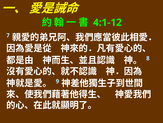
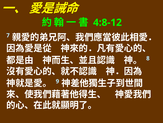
4:1-12: 4:1-12 -> 4:8-12 (107, 22)
